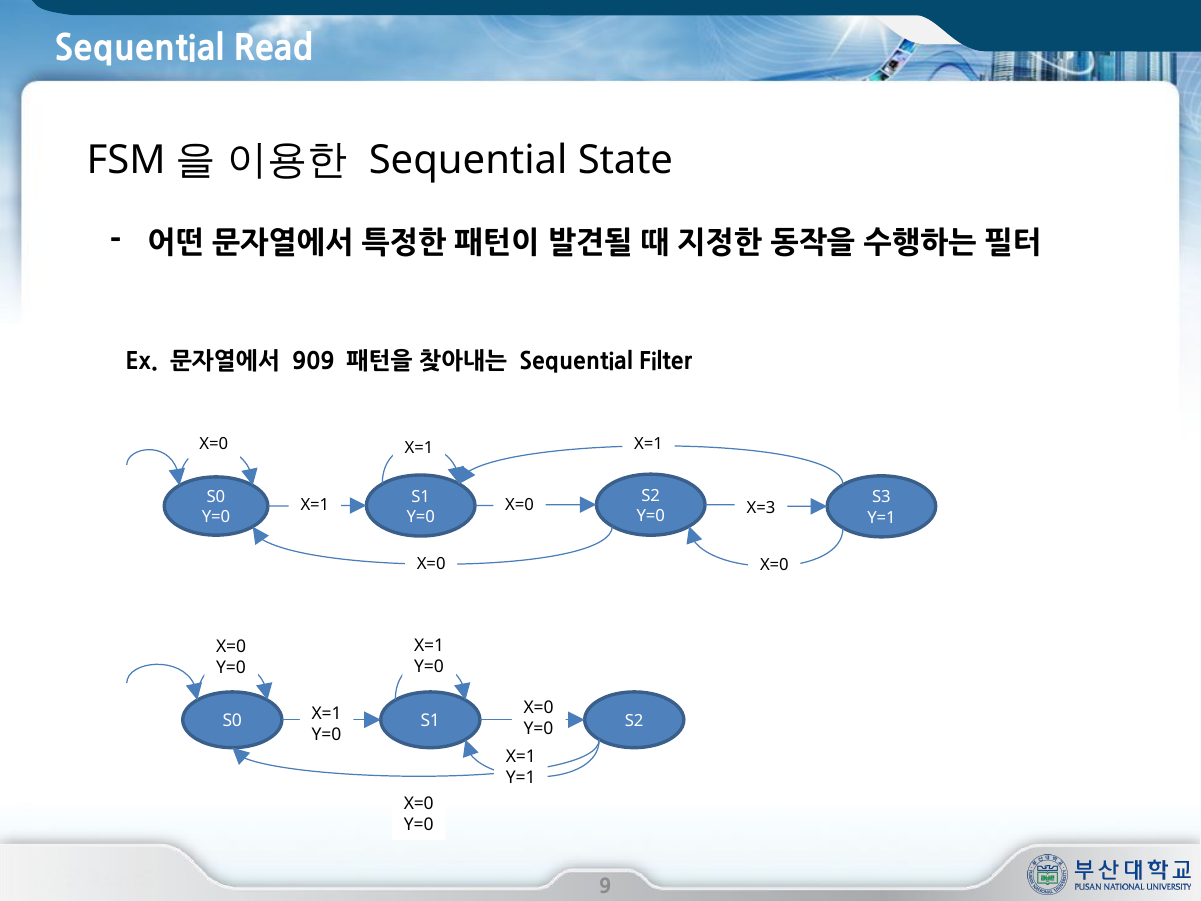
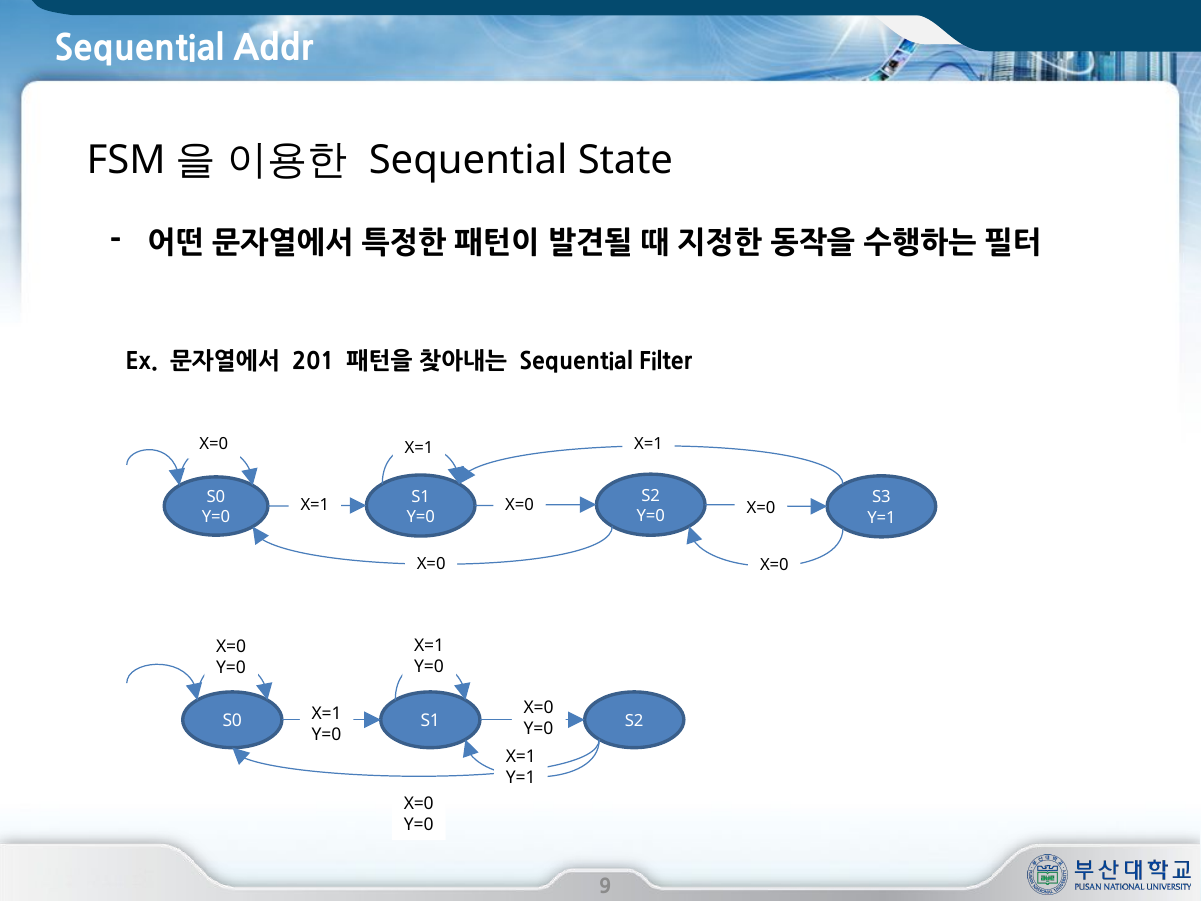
Read: Read -> Addr (274, 49)
909: 909 -> 201 (313, 362)
X=3: X=3 -> X=0 (761, 508)
